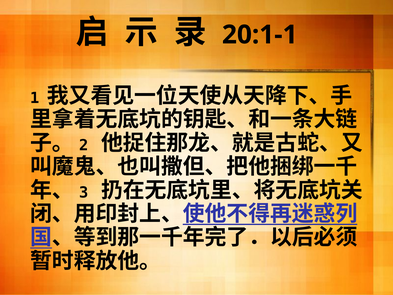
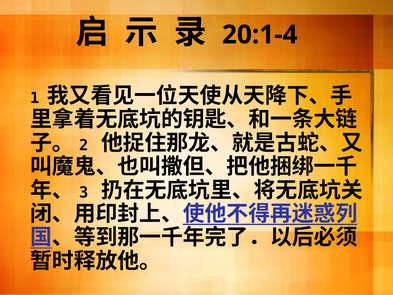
20:1-1: 20:1-1 -> 20:1-4 (260, 35)
